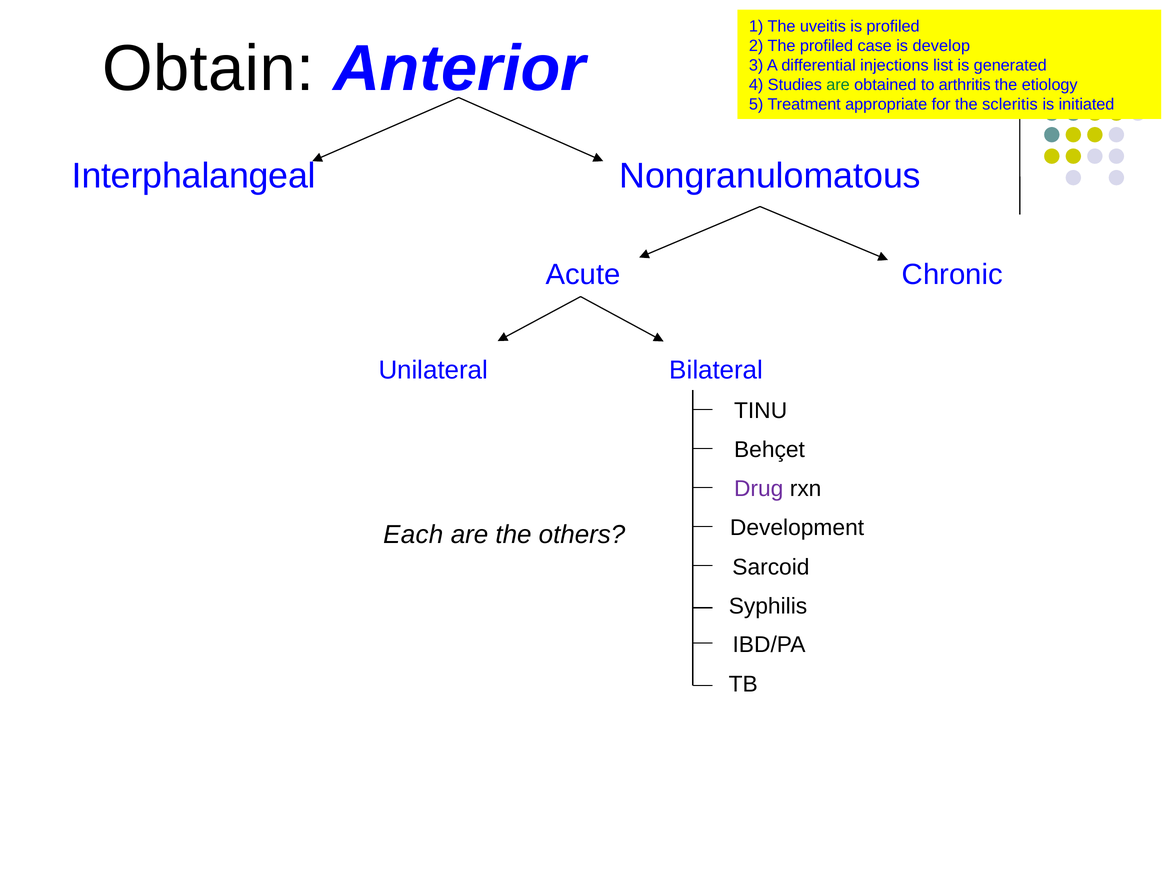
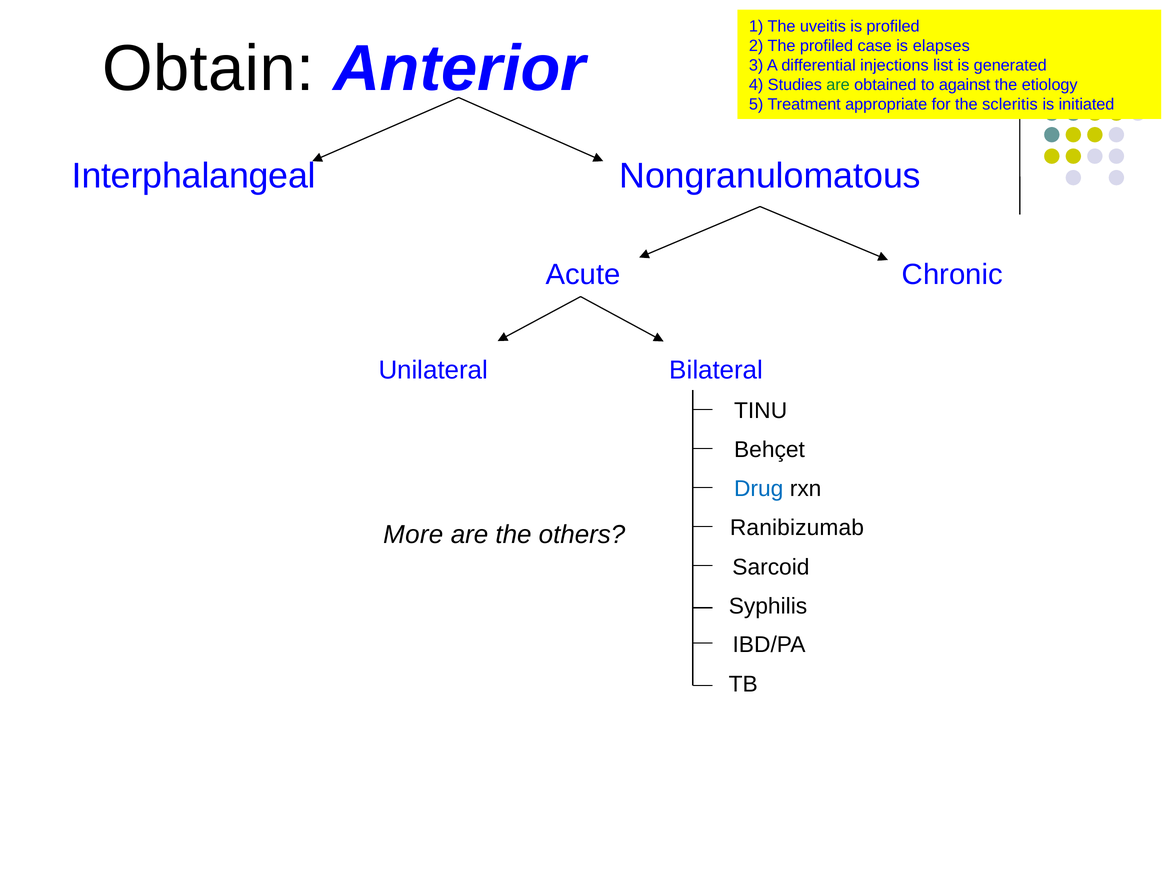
develop: develop -> elapses (941, 46)
arthritis: arthritis -> against (965, 85)
Drug colour: purple -> blue (759, 489)
Development: Development -> Ranibizumab (797, 528)
Each: Each -> More (413, 535)
